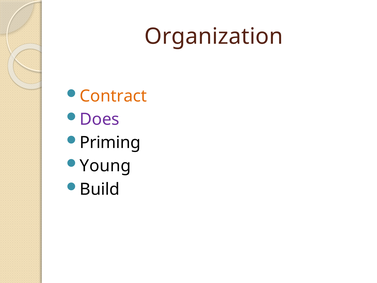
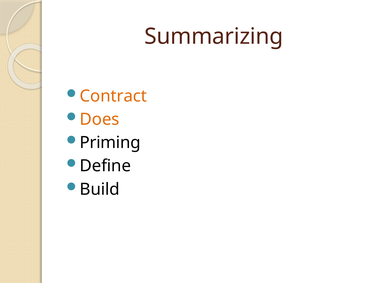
Organization: Organization -> Summarizing (214, 36)
Does colour: purple -> orange (100, 119)
Young: Young -> Define (105, 166)
